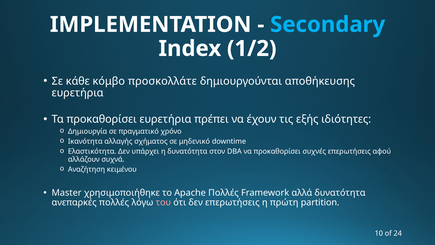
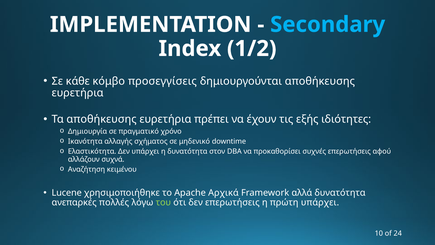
προσκολλάτε: προσκολλάτε -> προσεγγίσεις (162, 81)
Τα προκαθορίσει: προκαθορίσει -> αποθήκευσης (102, 119)
Master: Master -> Lucene (67, 193)
Apache Πολλές: Πολλές -> Αρχικά (223, 193)
του colour: pink -> light green (163, 202)
πρώτη partition: partition -> υπάρχει (320, 202)
